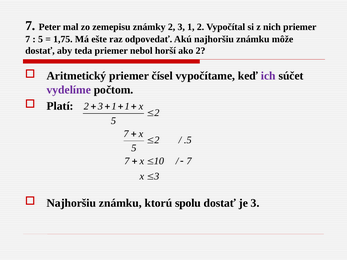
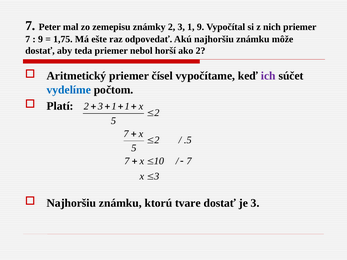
1 2: 2 -> 9 (201, 27)
5: 5 -> 9 (41, 39)
vydelíme colour: purple -> blue (69, 90)
spolu: spolu -> tvare (188, 203)
